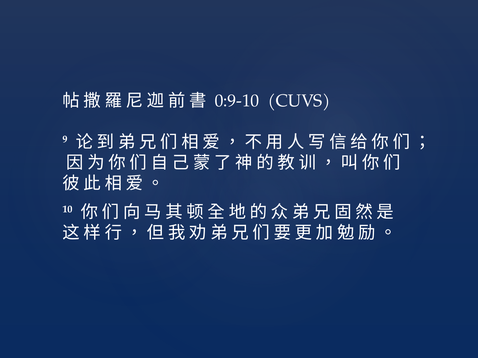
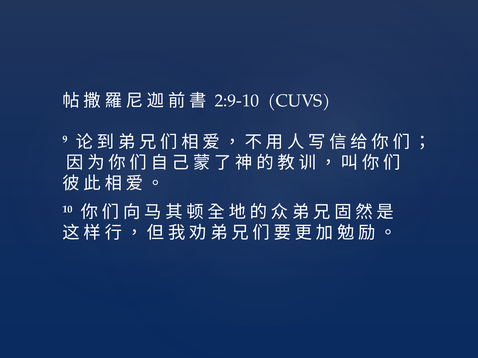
0:9-10: 0:9-10 -> 2:9-10 (237, 101)
